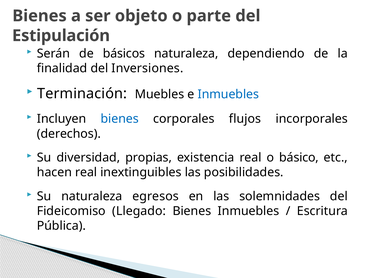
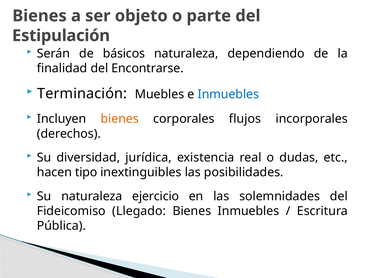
Inversiones: Inversiones -> Encontrarse (147, 68)
bienes colour: blue -> orange (120, 119)
propias: propias -> jurídica (149, 157)
básico: básico -> dudas (299, 157)
hacen real: real -> tipo (86, 172)
egresos: egresos -> ejercicio (156, 196)
